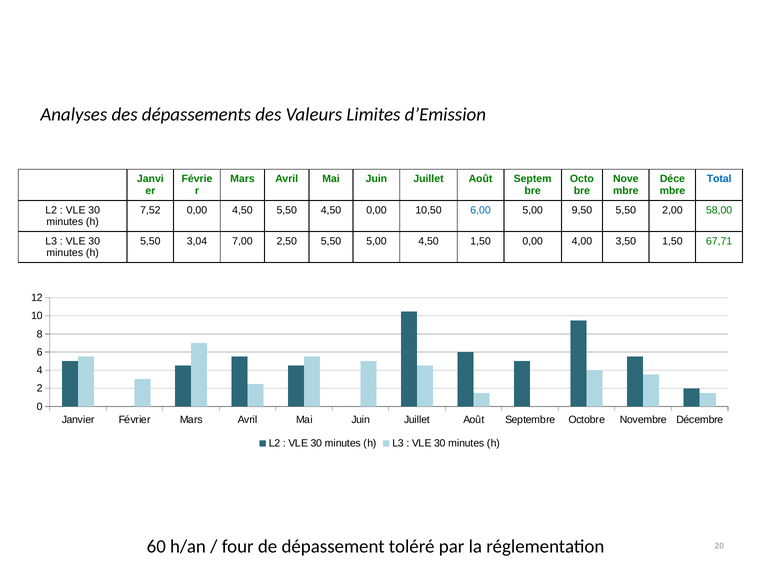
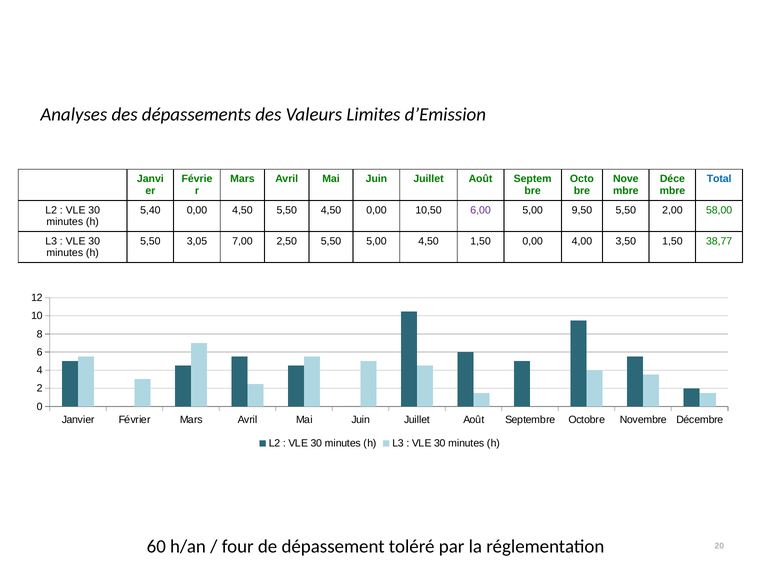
7,52: 7,52 -> 5,40 (150, 210)
6,00 colour: blue -> purple (481, 210)
3,04: 3,04 -> 3,05 (197, 241)
67,71: 67,71 -> 38,77 (719, 241)
